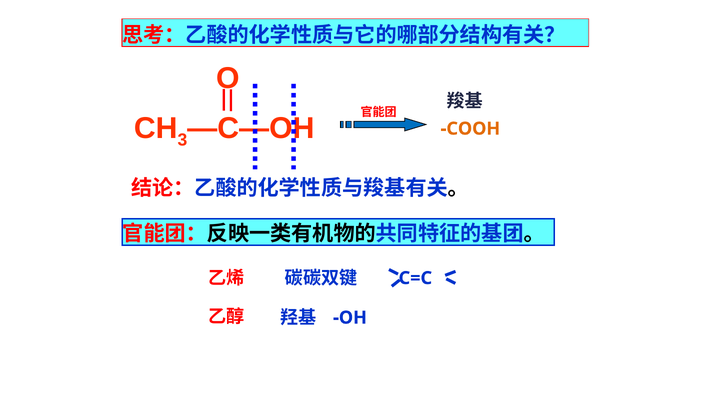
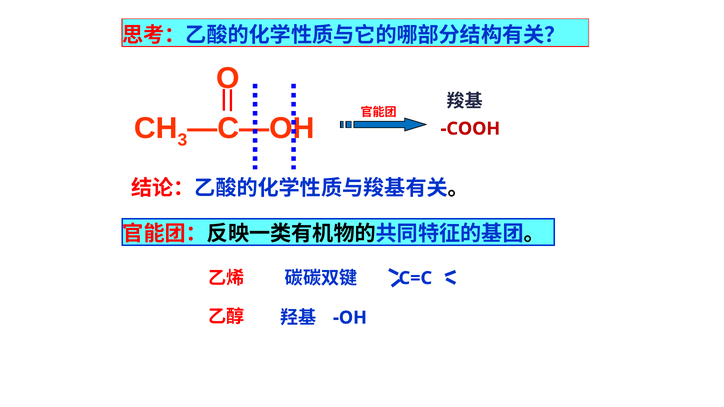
COOH colour: orange -> red (470, 129)
